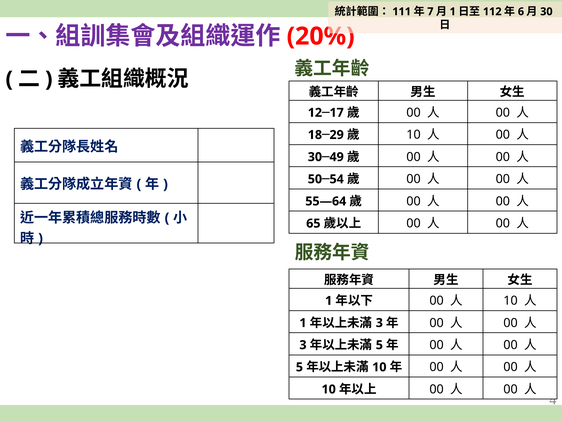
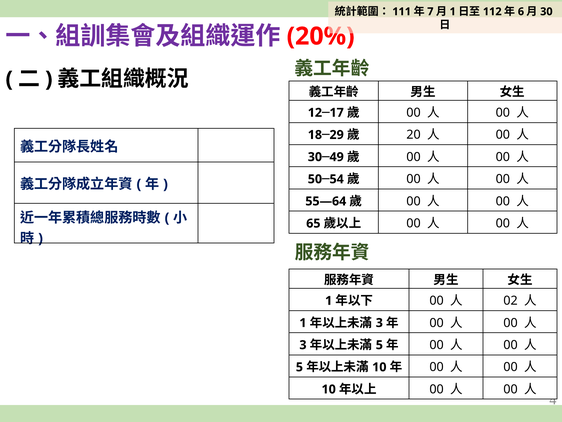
10: 10 -> 20 (414, 135)
10: 10 -> 02 (511, 300)
